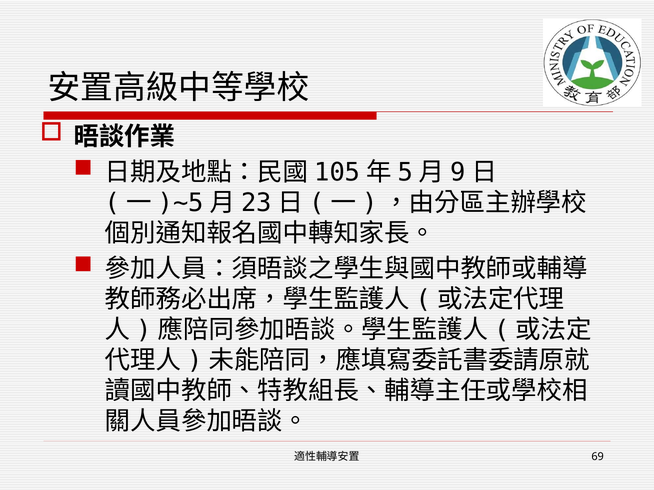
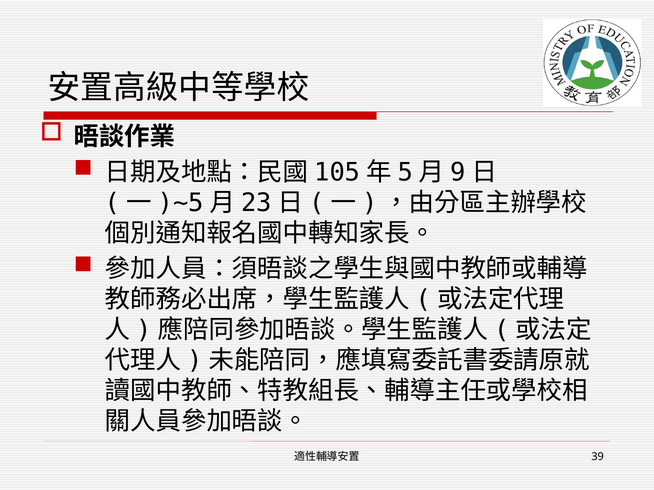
69: 69 -> 39 (598, 457)
